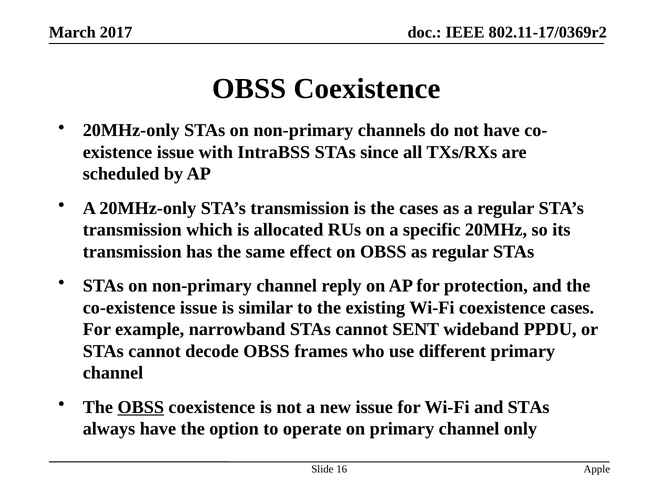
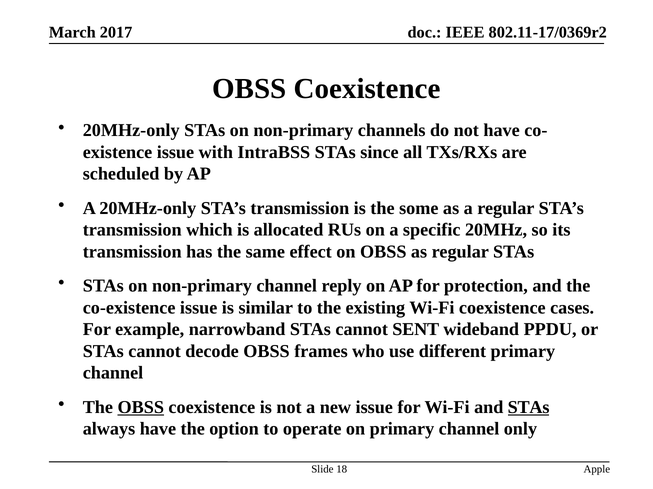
the cases: cases -> some (419, 209)
STAs underline: none -> present (529, 408)
16: 16 -> 18 (342, 470)
